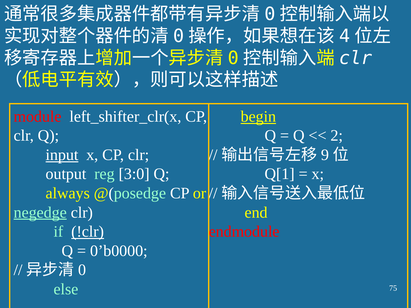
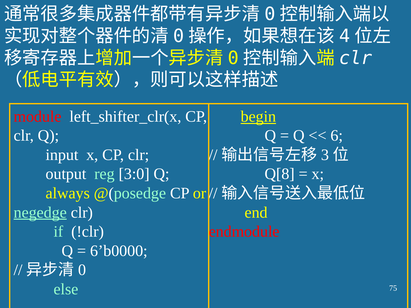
2: 2 -> 6 (337, 136)
input underline: present -> none (62, 155)
9: 9 -> 3 (325, 155)
Q[1: Q[1 -> Q[8 (280, 174)
!clr underline: present -> none (88, 232)
0’b0000: 0’b0000 -> 6’b0000 (119, 251)
